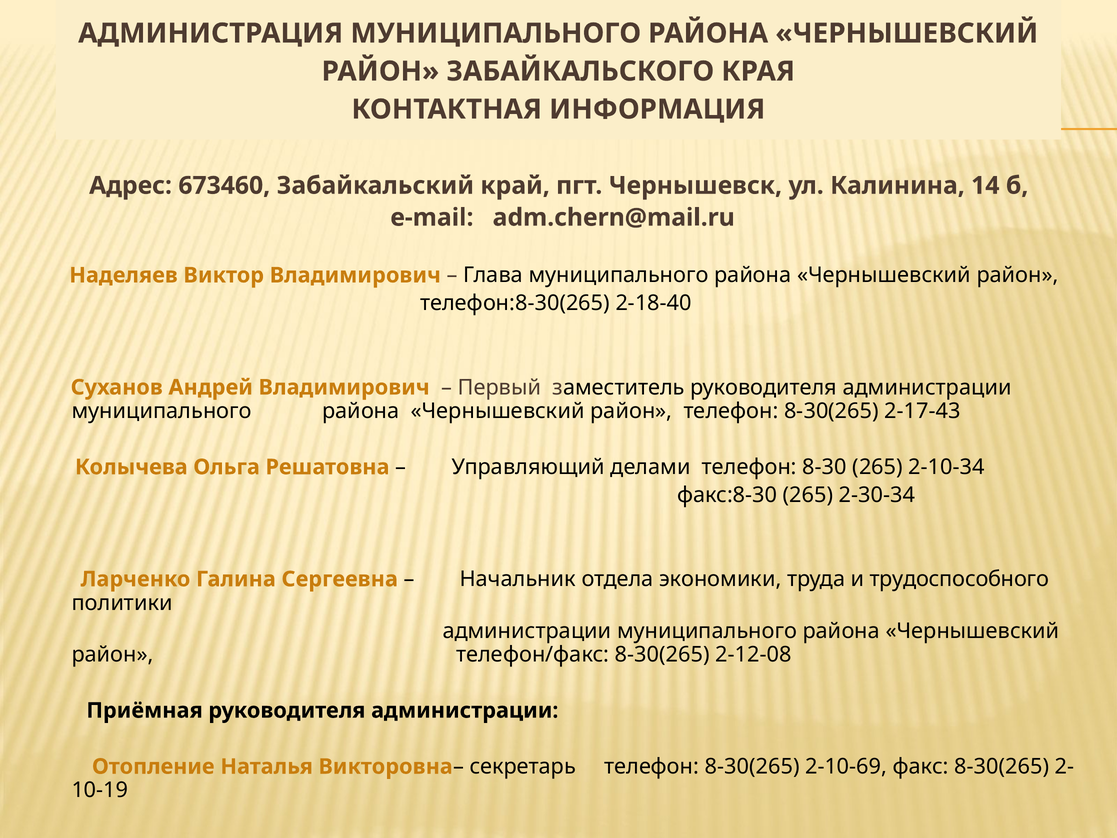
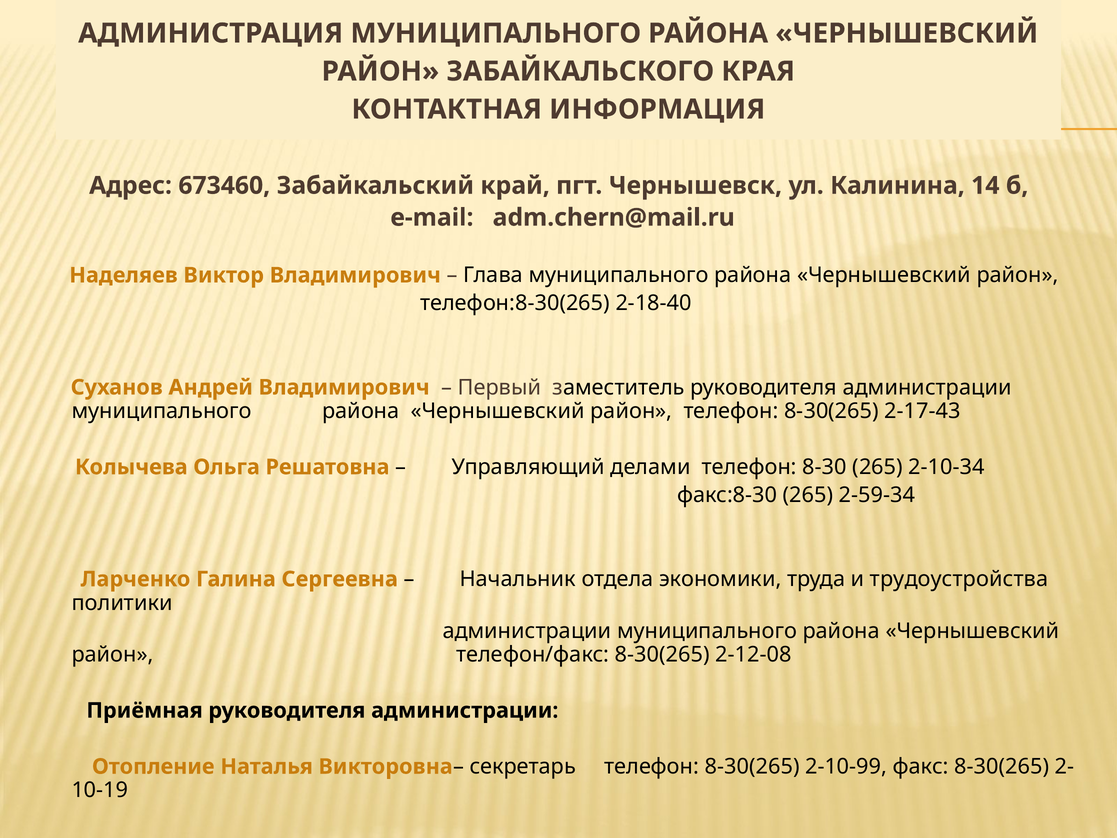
2-30-34: 2-30-34 -> 2-59-34 (877, 495)
трудоспособного: трудоспособного -> трудоустройства (959, 579)
2-10-69: 2-10-69 -> 2-10-99 (846, 766)
